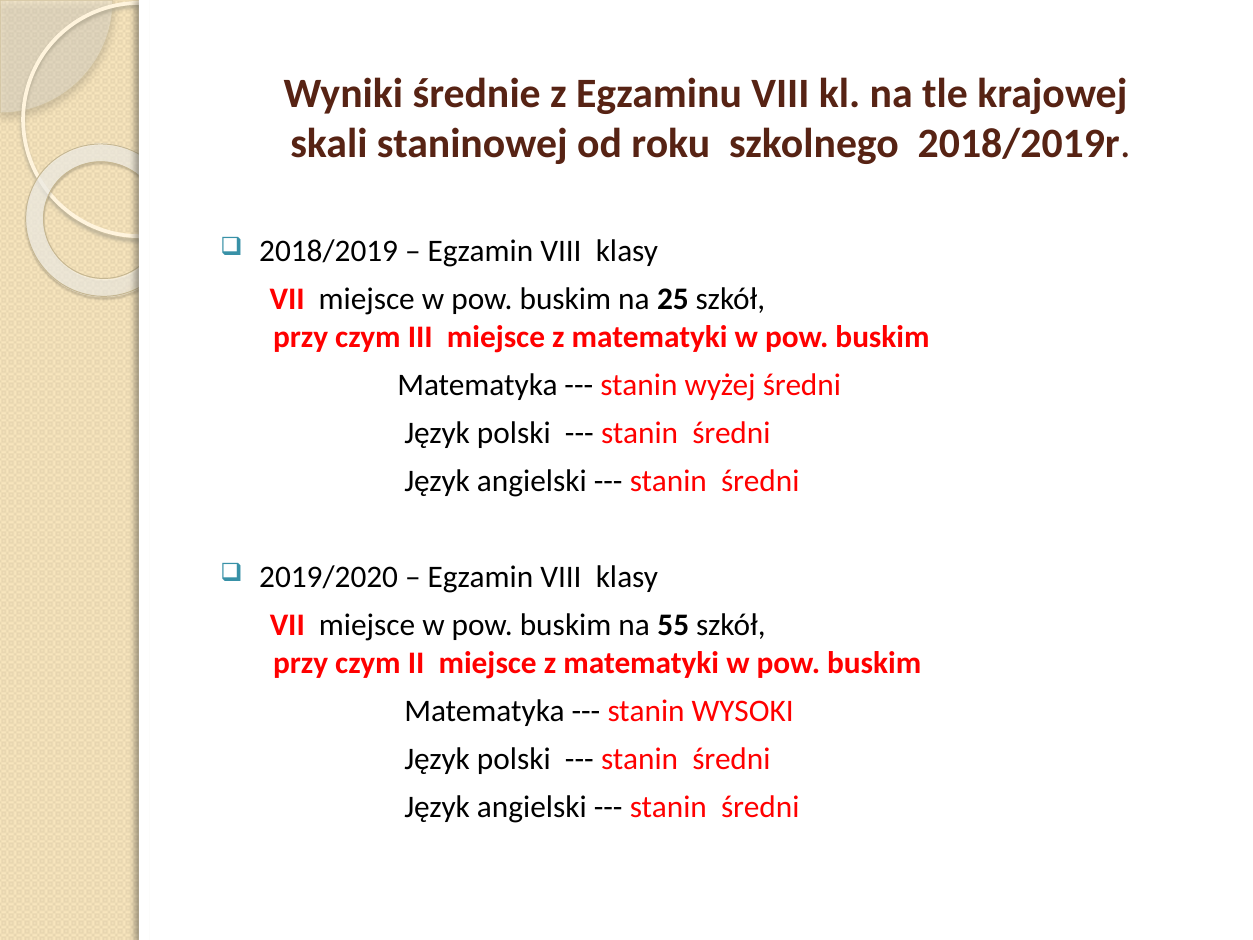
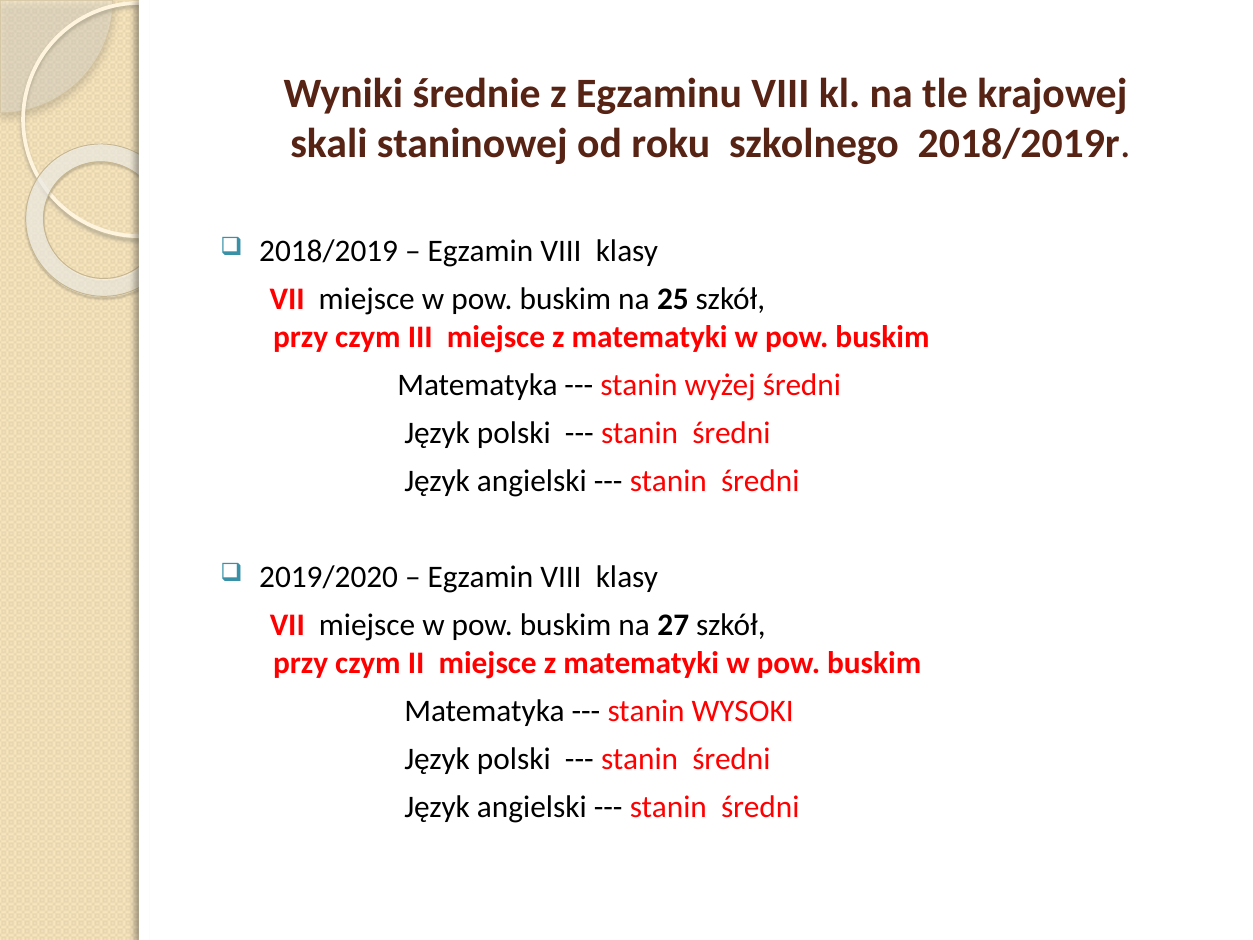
55: 55 -> 27 (673, 625)
